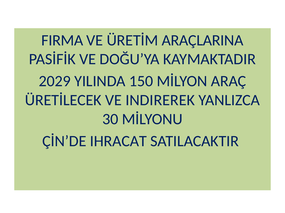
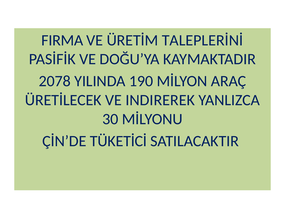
ARAÇLARINA: ARAÇLARINA -> TALEPLERİNİ (202, 40)
2029: 2029 -> 2078 (55, 81)
150: 150 -> 190 (141, 81)
IHRACAT: IHRACAT -> TÜKETİCİ (118, 142)
